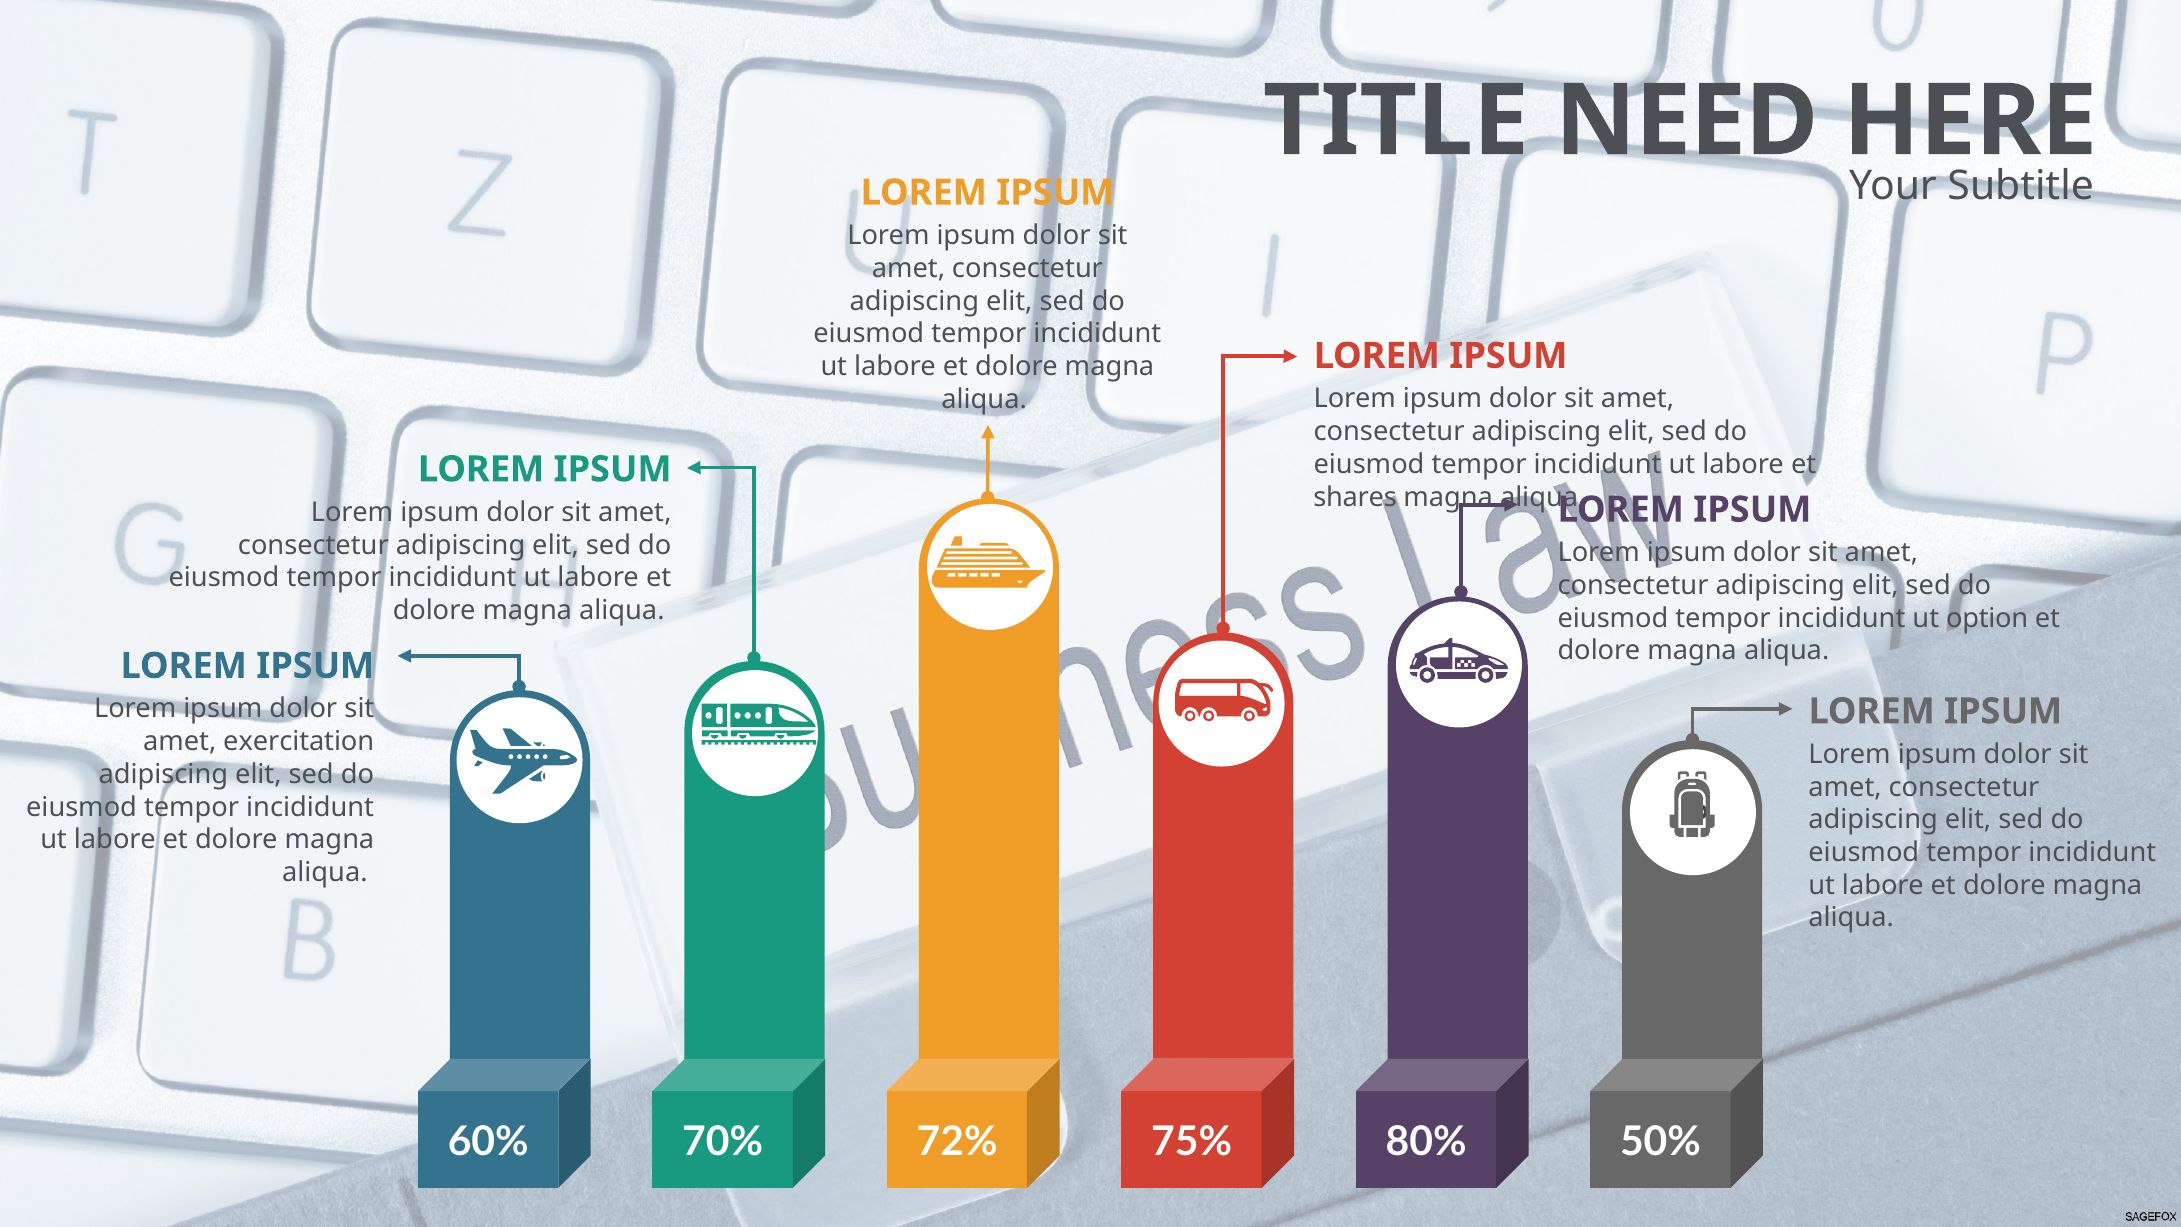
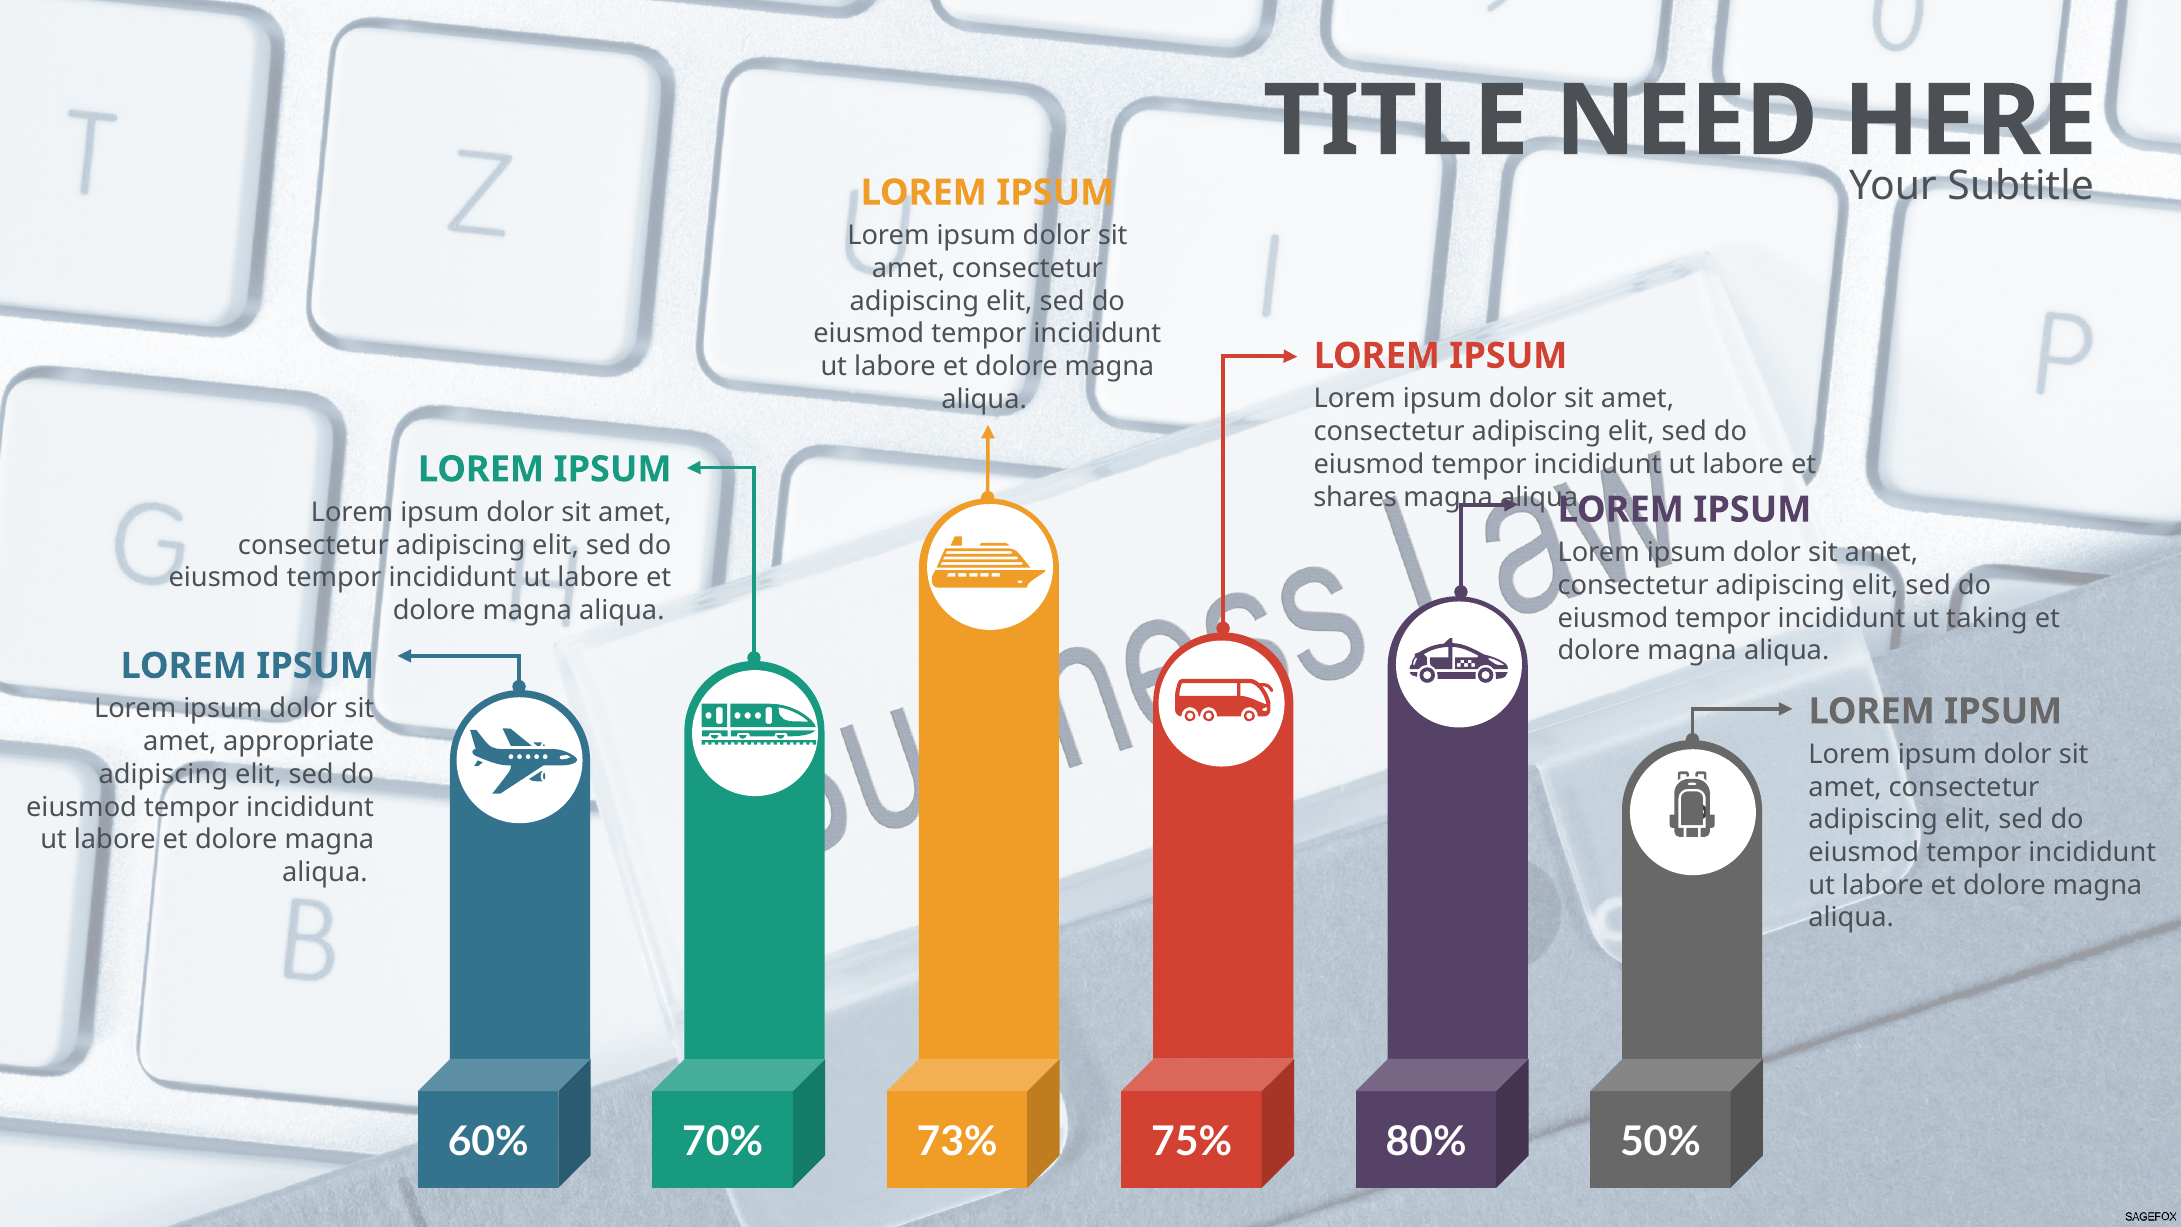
option: option -> taking (1987, 618)
exercitation: exercitation -> appropriate (299, 742)
72%: 72% -> 73% (957, 1142)
